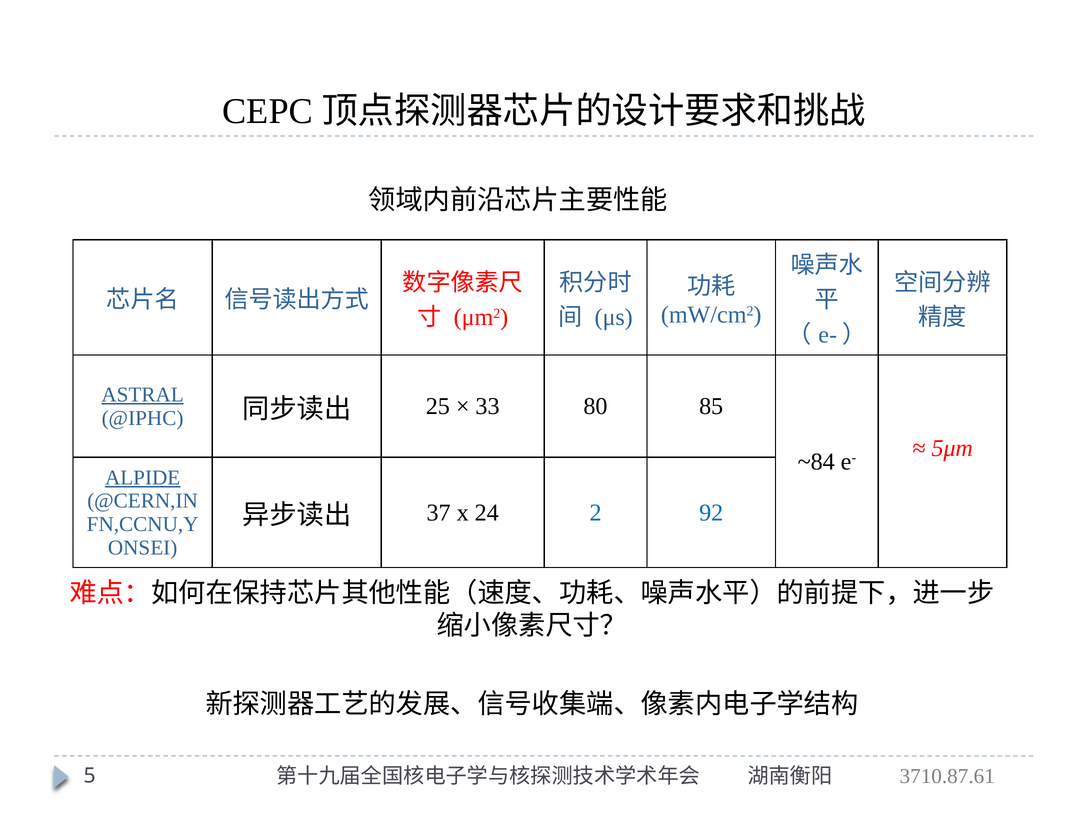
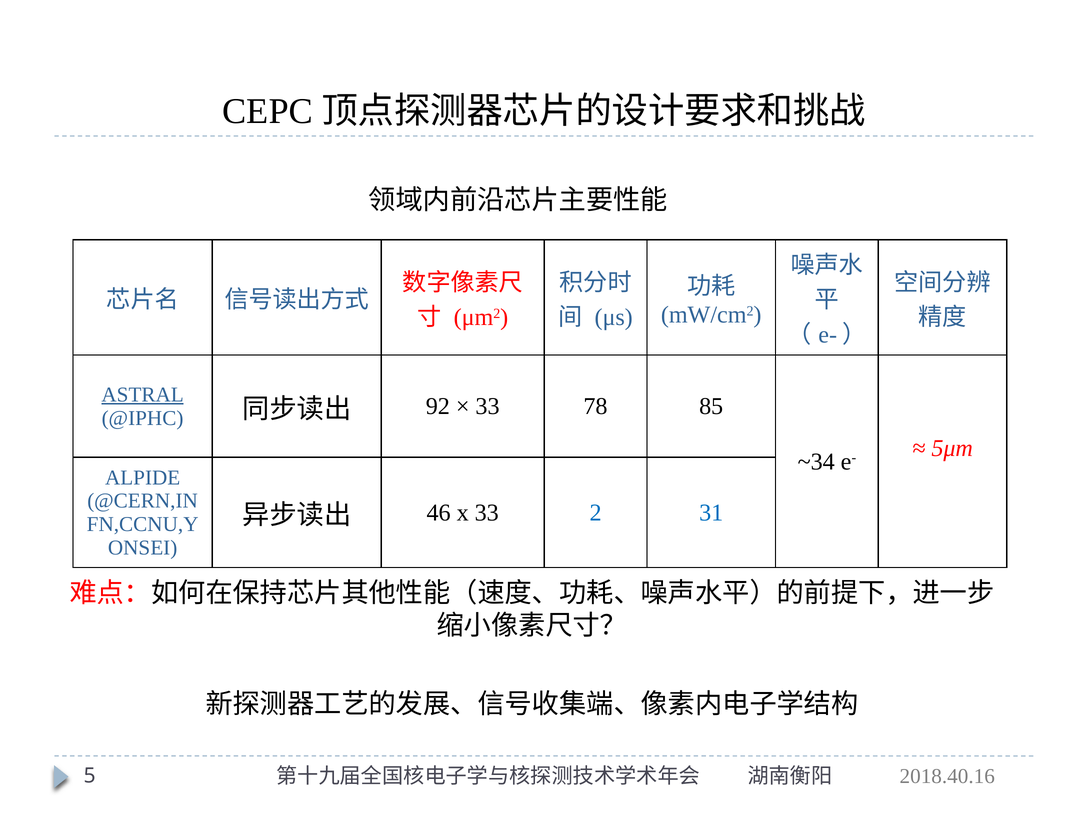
25: 25 -> 92 (438, 406)
80: 80 -> 78 (596, 406)
~84: ~84 -> ~34 (816, 462)
ALPIDE underline: present -> none (143, 478)
37: 37 -> 46 (439, 513)
x 24: 24 -> 33 (487, 513)
92: 92 -> 31 (711, 513)
3710.87.61: 3710.87.61 -> 2018.40.16 (947, 776)
